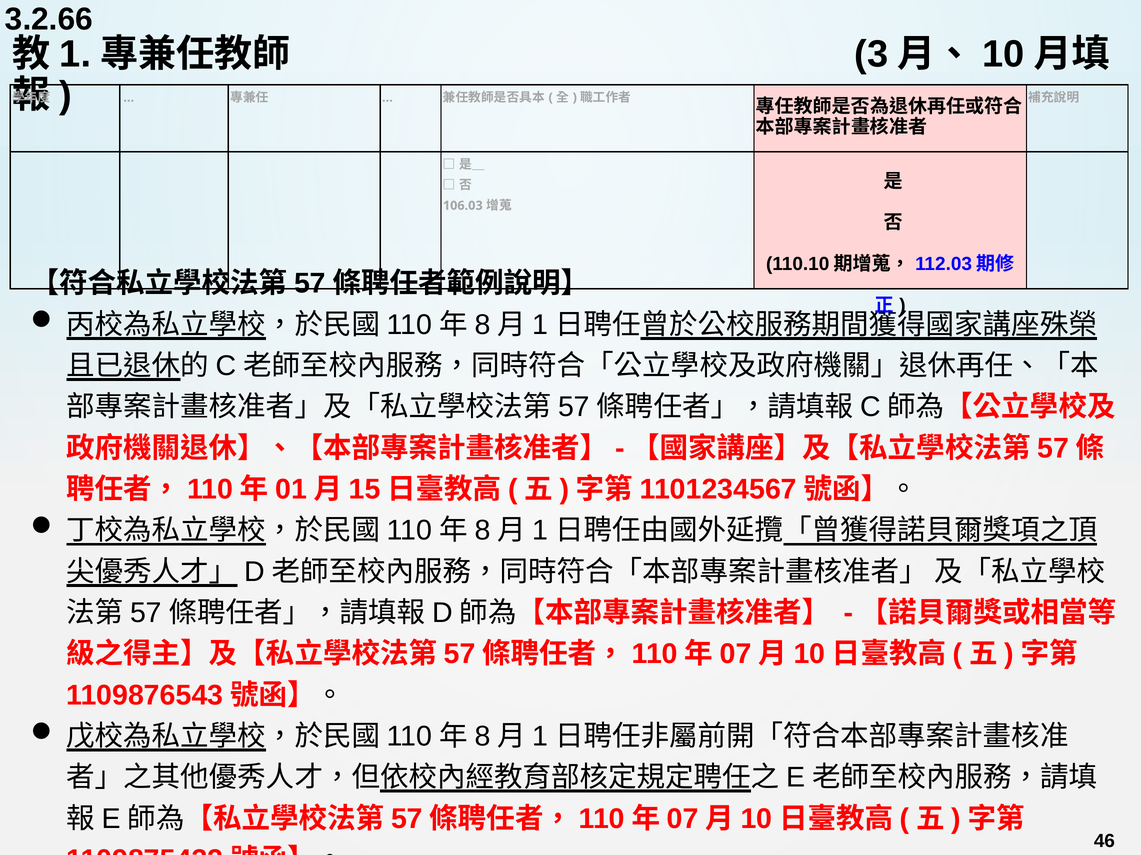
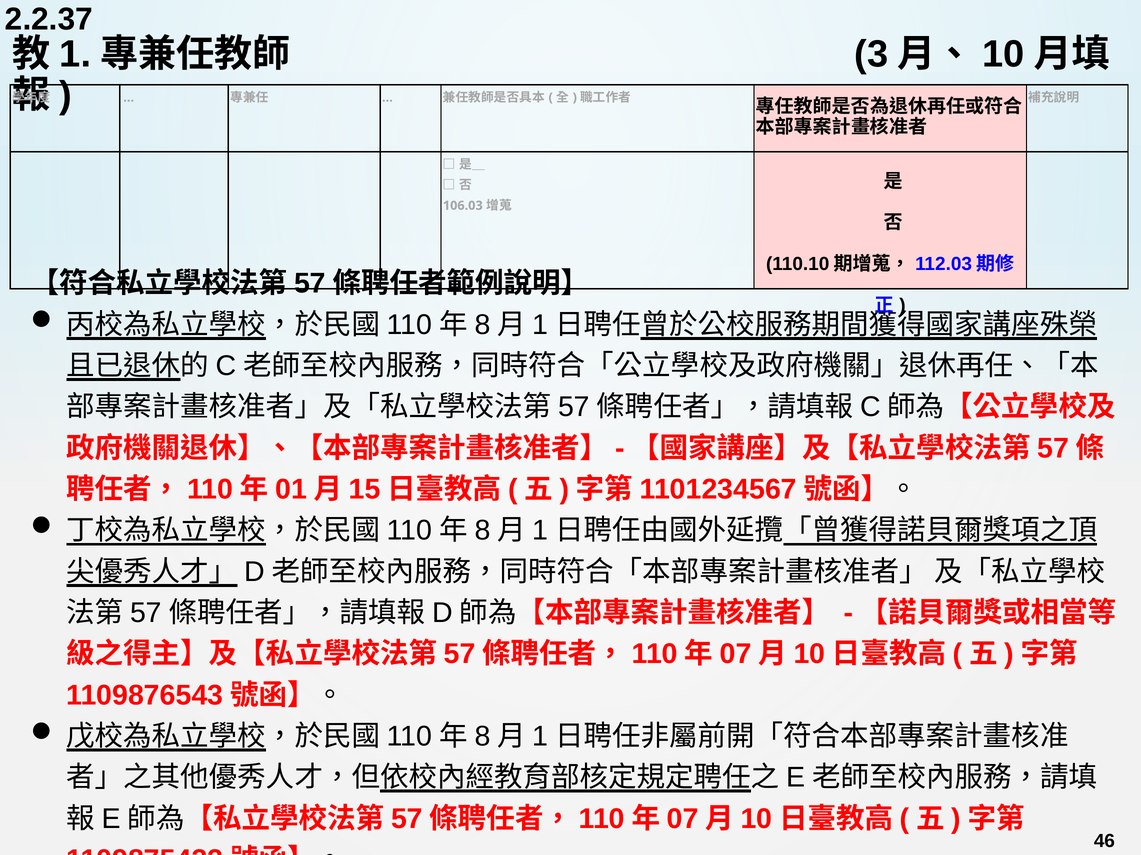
3.2.66: 3.2.66 -> 2.2.37 (49, 19)
